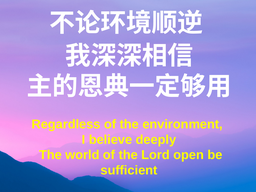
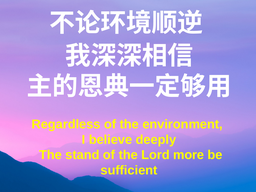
world: world -> stand (82, 155)
open: open -> more (189, 155)
